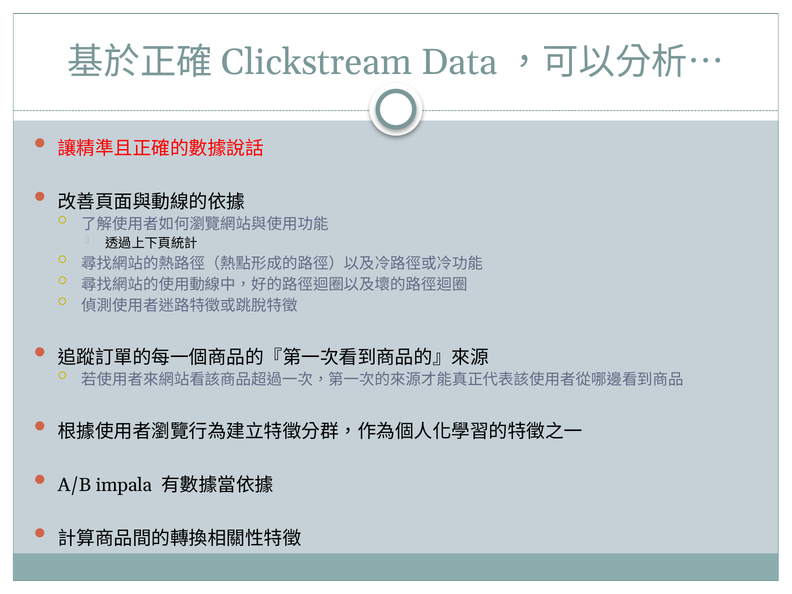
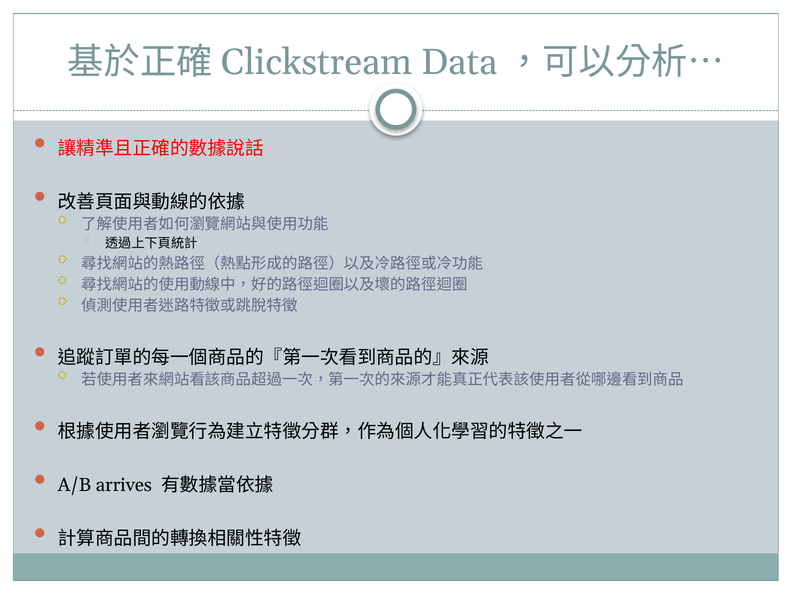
impala: impala -> arrives (124, 485)
